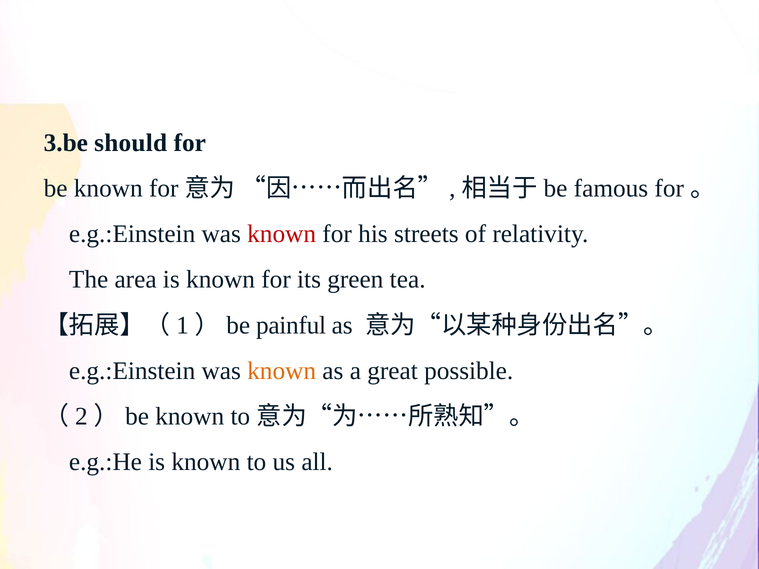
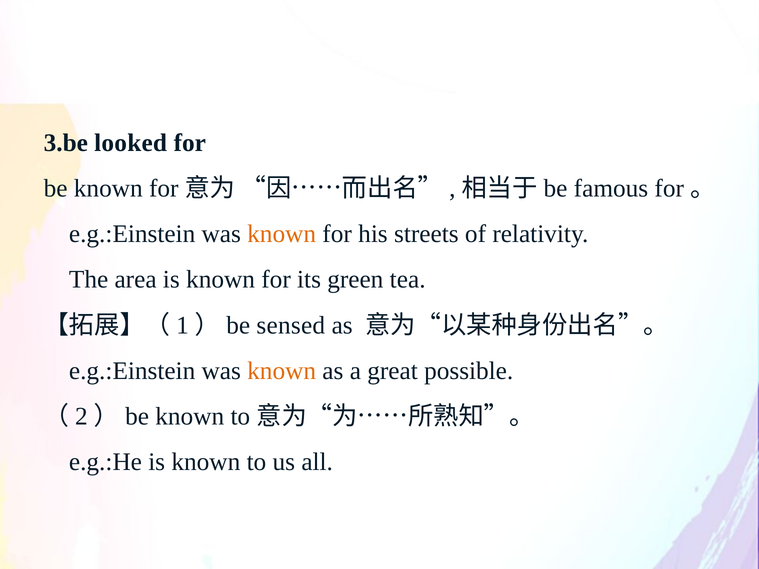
should: should -> looked (131, 143)
known colour: red -> orange (282, 234)
painful: painful -> sensed (291, 325)
